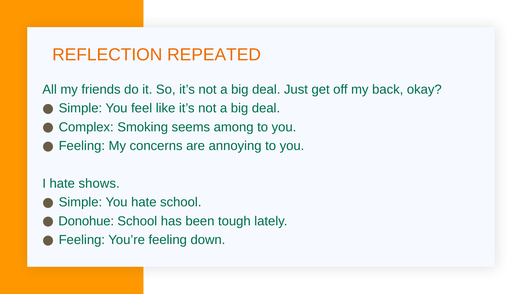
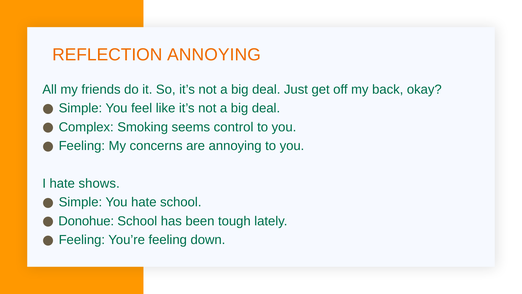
REFLECTION REPEATED: REPEATED -> ANNOYING (214, 55)
among: among -> control (234, 127)
